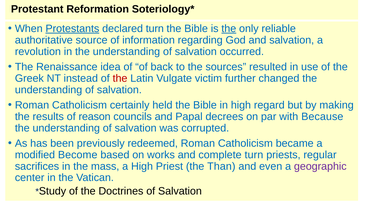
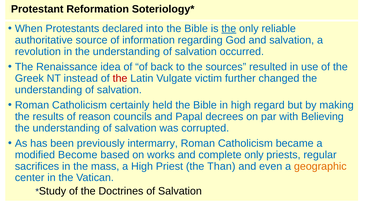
Protestants underline: present -> none (72, 29)
declared turn: turn -> into (155, 29)
Because: Because -> Believing (322, 117)
redeemed: redeemed -> intermarry (153, 144)
complete turn: turn -> only (254, 155)
geographic colour: purple -> orange (320, 167)
